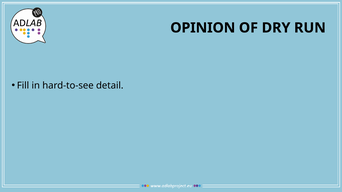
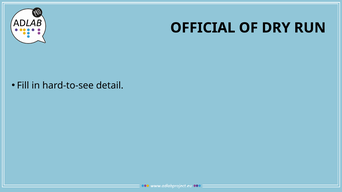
OPINION: OPINION -> OFFICIAL (203, 28)
